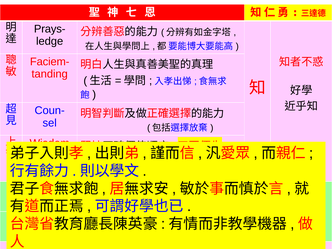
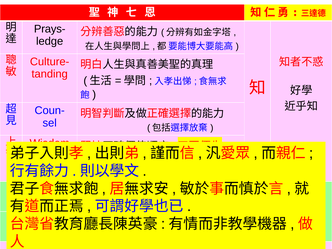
Faciem-: Faciem- -> Culture- (50, 62)
